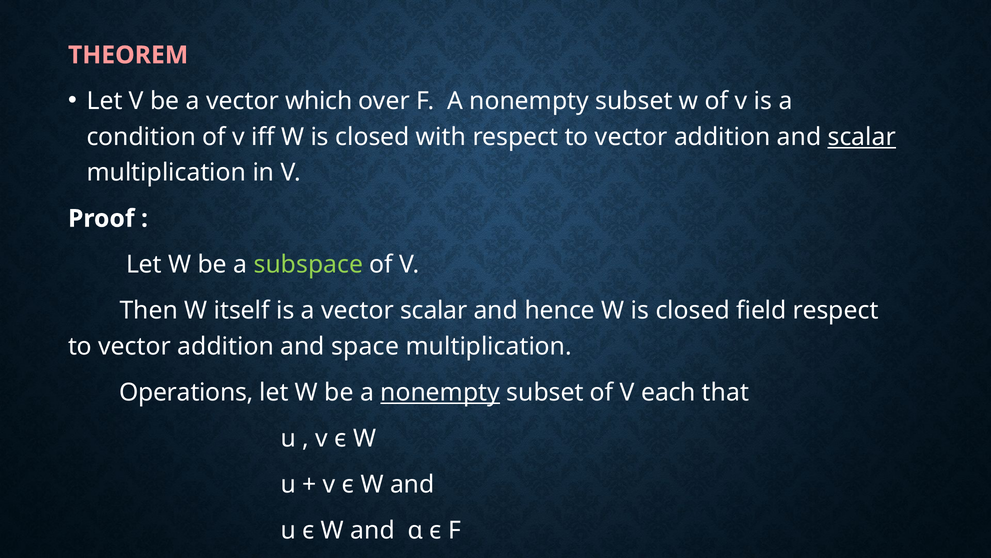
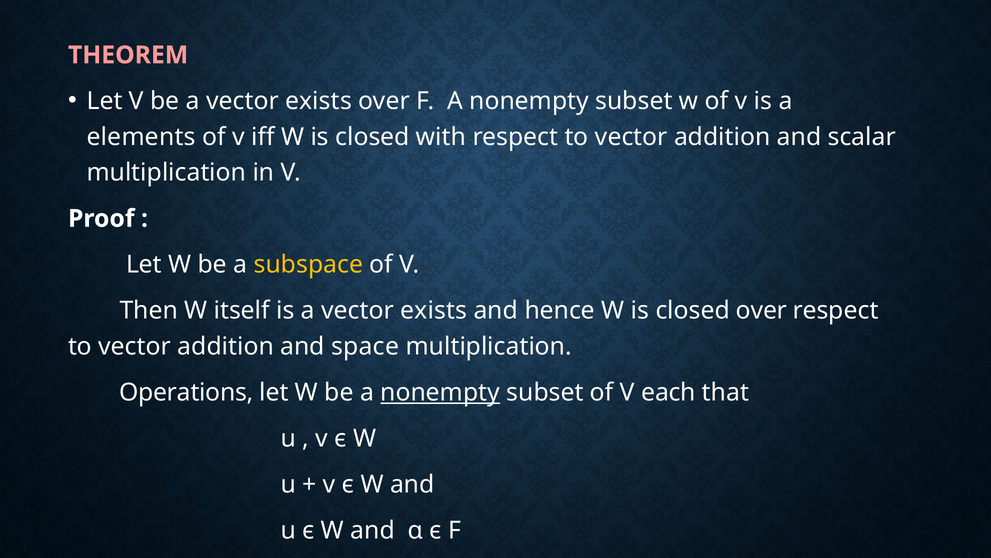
be a vector which: which -> exists (319, 101)
condition: condition -> elements (141, 137)
scalar underline: present -> none (862, 137)
subspace colour: light green -> yellow (308, 264)
is a vector scalar: scalar -> exists (434, 310)
closed field: field -> over (761, 310)
